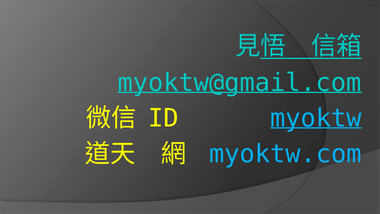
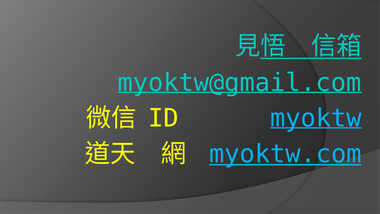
myoktw.com underline: none -> present (285, 154)
